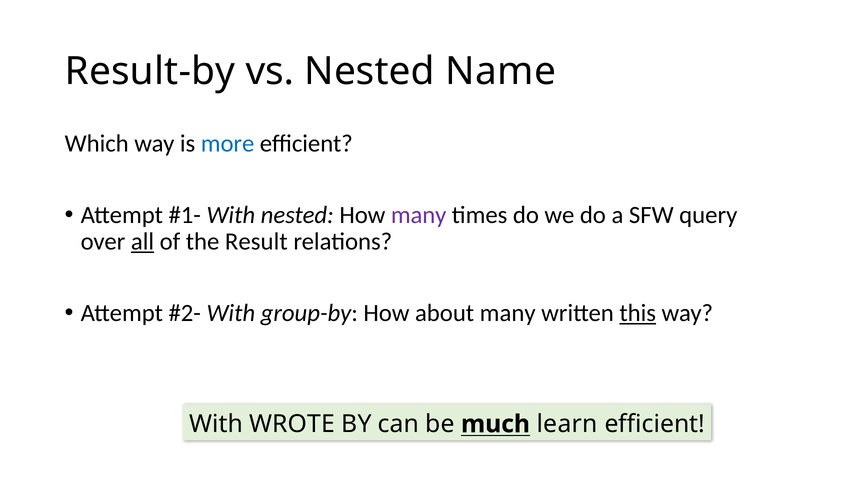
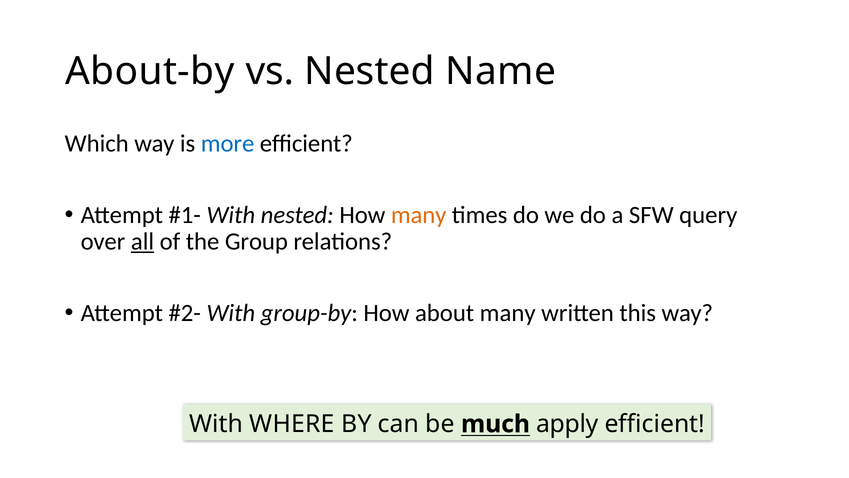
Result-by: Result-by -> About-by (150, 71)
many colour: purple -> orange (419, 215)
Result: Result -> Group (256, 241)
this underline: present -> none (638, 313)
WROTE: WROTE -> WHERE (292, 424)
learn: learn -> apply (567, 424)
